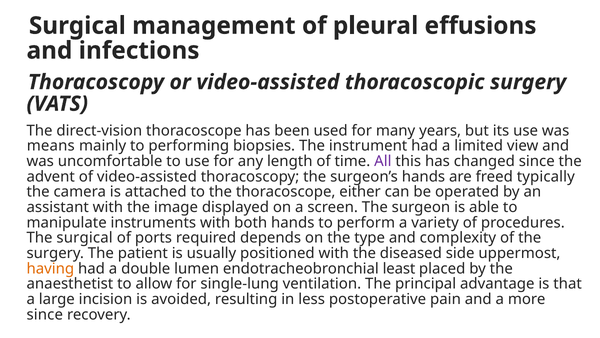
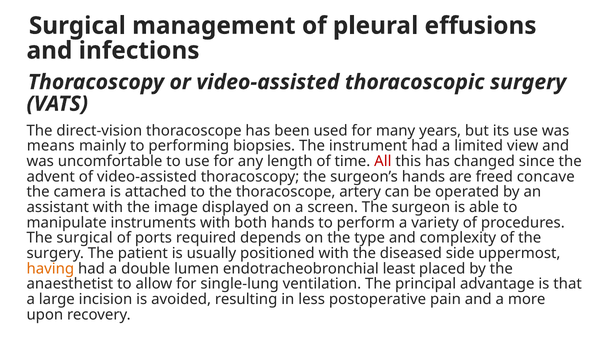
All colour: purple -> red (383, 161)
typically: typically -> concave (546, 176)
either: either -> artery (360, 192)
since: since -> upon (45, 314)
